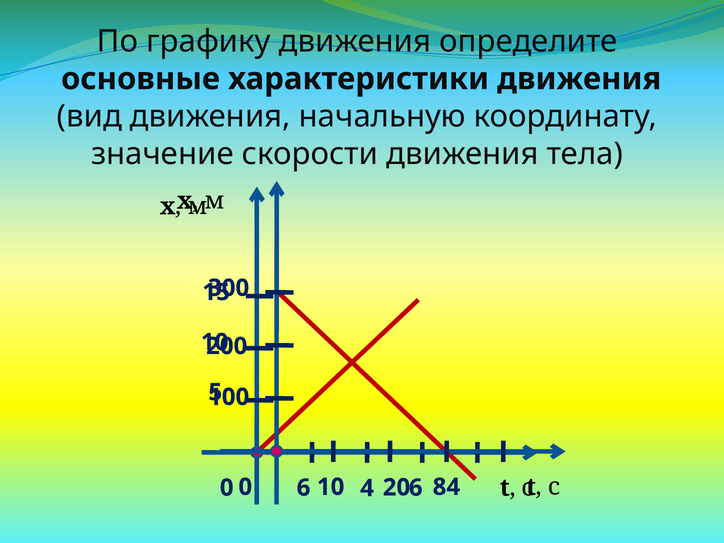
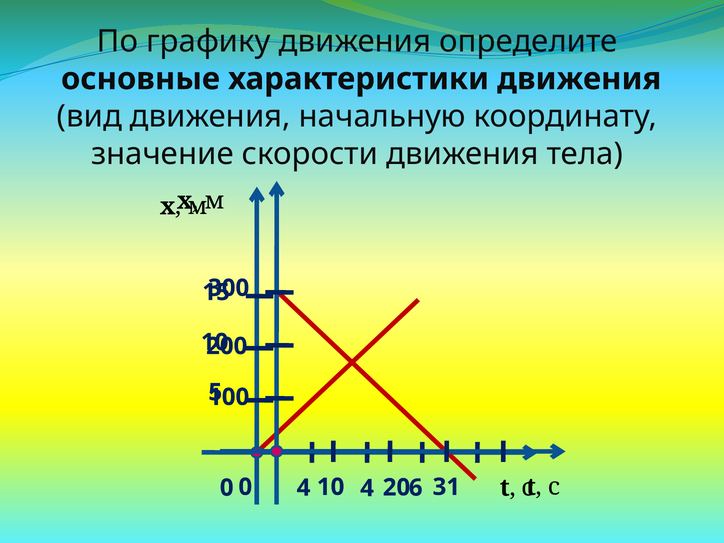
84: 84 -> 31 (446, 487)
0 6: 6 -> 4 (304, 488)
